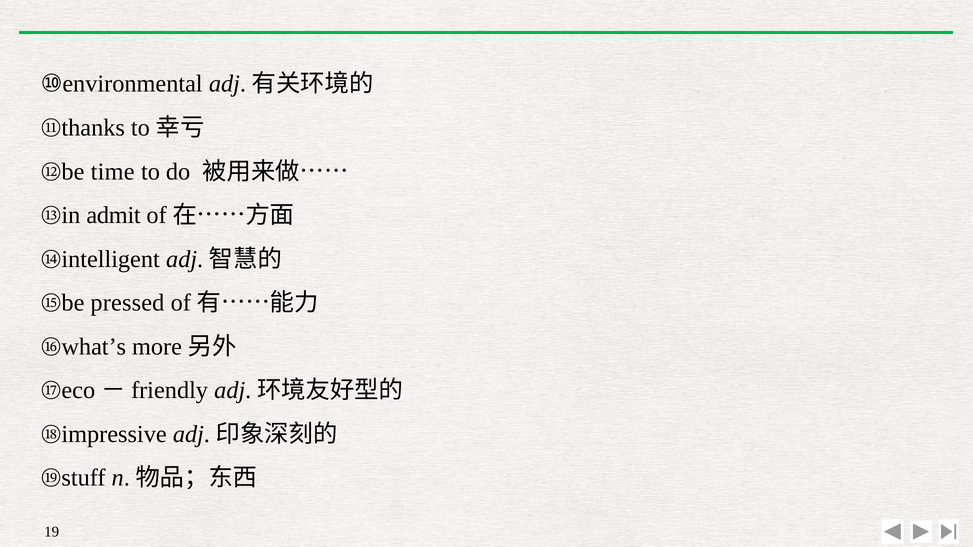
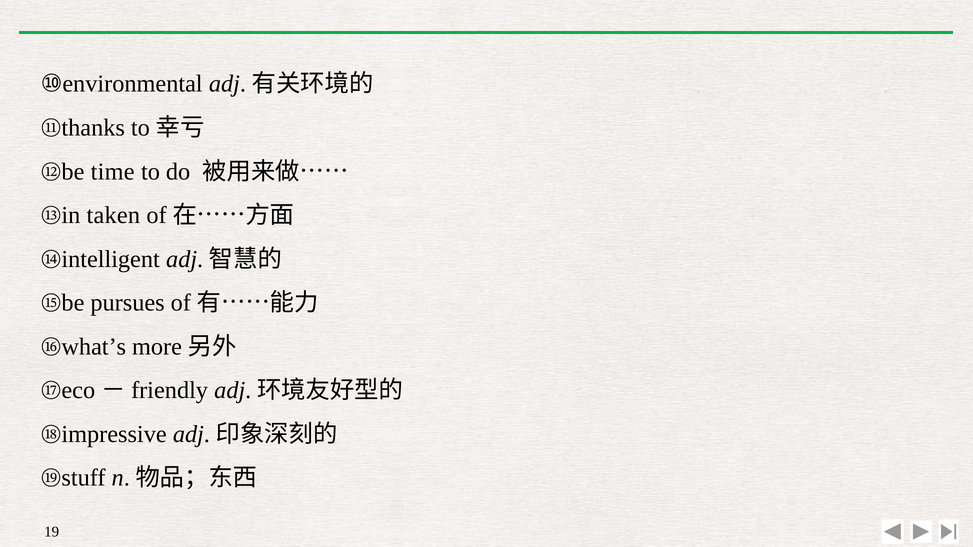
admit: admit -> taken (113, 215)
pressed: pressed -> pursues (128, 303)
